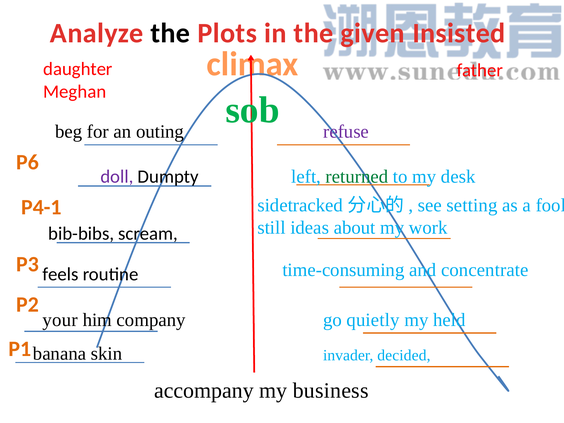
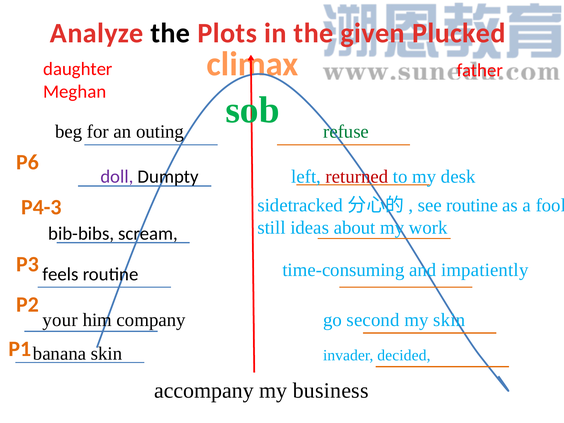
Insisted: Insisted -> Plucked (459, 33)
refuse colour: purple -> green (346, 132)
returned colour: green -> red (357, 177)
see setting: setting -> routine (472, 205)
P4-1: P4-1 -> P4-3 (41, 207)
concentrate: concentrate -> impatiently (485, 270)
quietly: quietly -> second (373, 320)
my held: held -> skin (449, 320)
